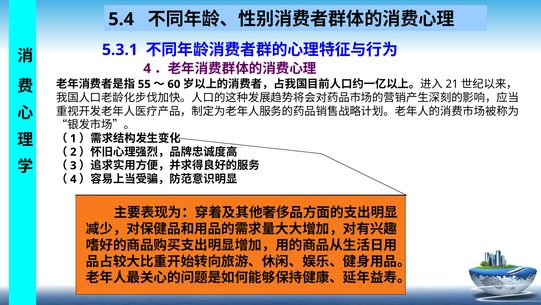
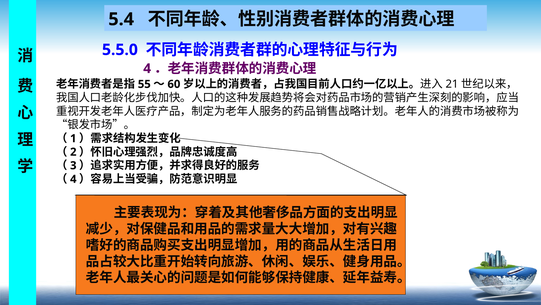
5.3.1: 5.3.1 -> 5.5.0 (120, 50)
